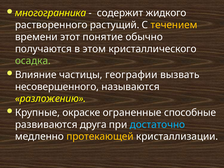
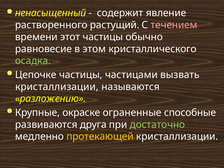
многогранника: многогранника -> ненасыщенный (51, 13)
жидкого: жидкого -> явление (166, 13)
течением colour: yellow -> pink (174, 25)
этот понятие: понятие -> частицы (103, 37)
получаются: получаются -> равновесие (43, 49)
Влияние: Влияние -> Цепочке (36, 75)
географии: географии -> частицами (131, 75)
несовершенного: несовершенного -> кристаллизации (57, 87)
достаточно colour: light blue -> light green (157, 125)
